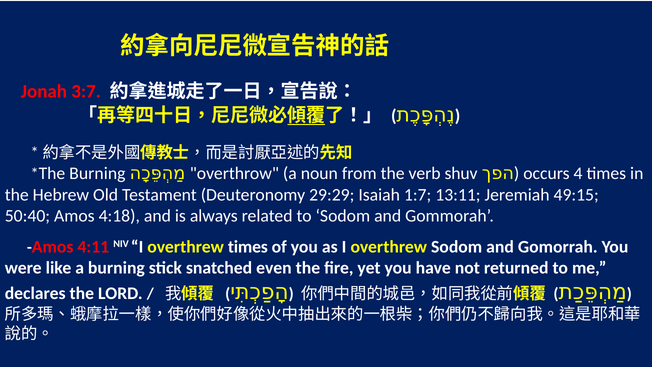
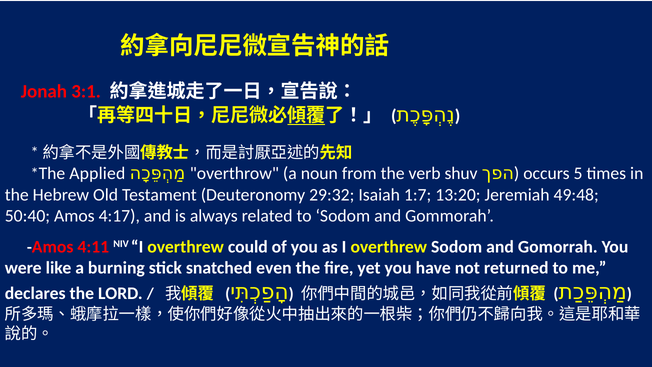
3:7: 3:7 -> 3:1 (86, 91)
4: 4 -> 5 (578, 173)
Burning: Burning -> Applied (97, 173)
29:29: 29:29 -> 29:32 (332, 195)
13:11: 13:11 -> 13:20 (458, 195)
49:15: 49:15 -> 49:48 (576, 195)
4:18: 4:18 -> 4:17 (119, 216)
overthrew times: times -> could (248, 247)
